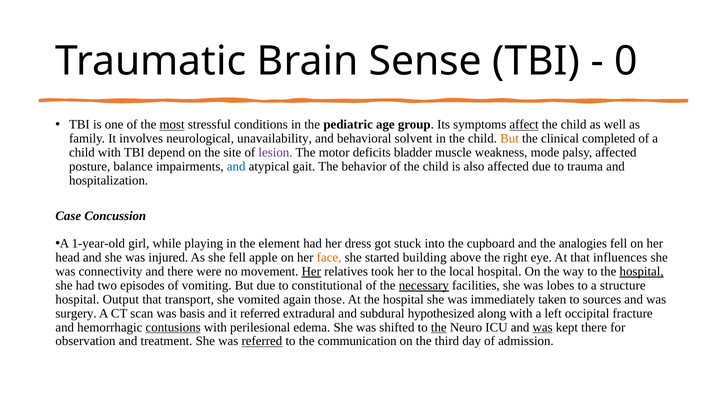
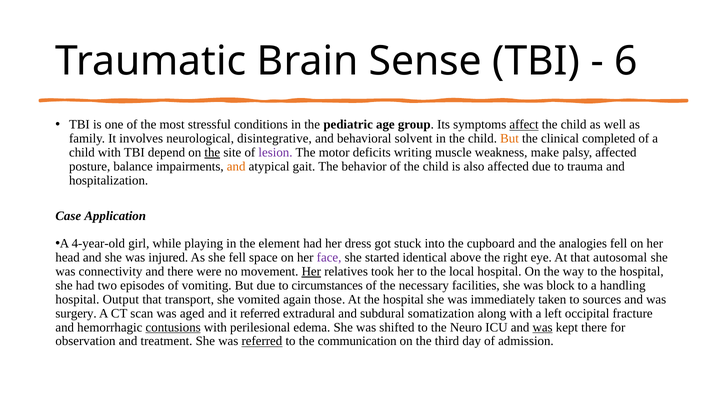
0: 0 -> 6 (626, 61)
most underline: present -> none (172, 125)
unavailability: unavailability -> disintegrative (275, 139)
the underline: none -> present (212, 153)
bladder: bladder -> writing (413, 153)
mode: mode -> make (545, 153)
and colour: blue -> orange (236, 166)
Concussion: Concussion -> Application (115, 216)
1-year-old: 1-year-old -> 4-year-old (98, 244)
apple: apple -> space (263, 258)
face colour: orange -> purple (329, 258)
building: building -> identical (425, 258)
influences: influences -> autosomal (620, 258)
hospital underline: present -> none (642, 272)
constitutional: constitutional -> circumstances (327, 285)
necessary underline: present -> none (424, 285)
lobes: lobes -> block (561, 285)
structure: structure -> handling (623, 285)
basis: basis -> aged (192, 313)
hypothesized: hypothesized -> somatization (441, 313)
the underline: present -> none (439, 327)
